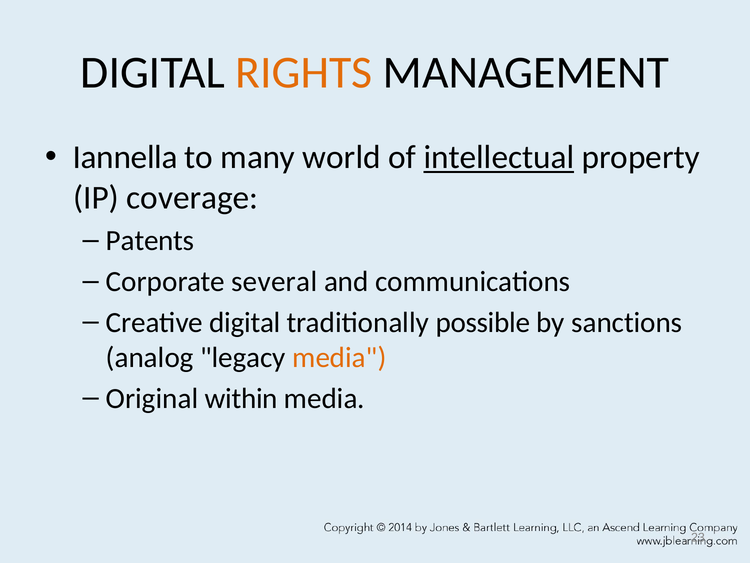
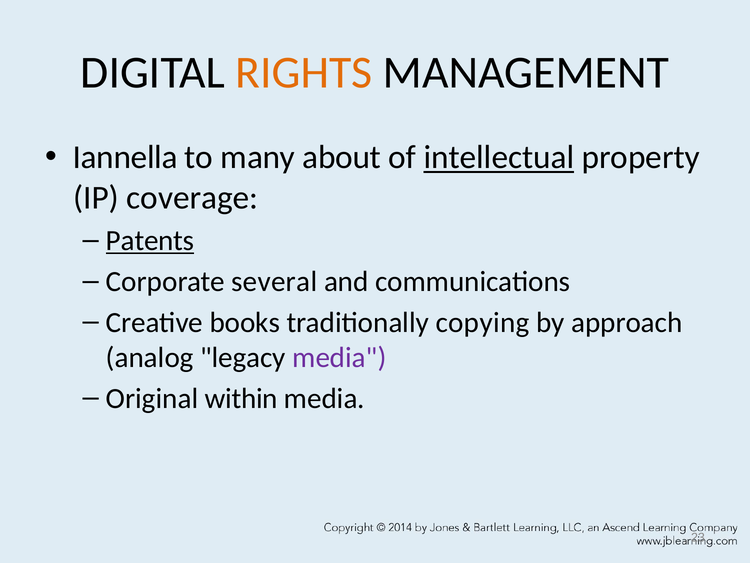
world: world -> about (342, 157)
Patents underline: none -> present (150, 240)
Creative digital: digital -> books (245, 322)
possible: possible -> copying (483, 322)
sanctions: sanctions -> approach (627, 322)
media colour: orange -> purple (339, 357)
